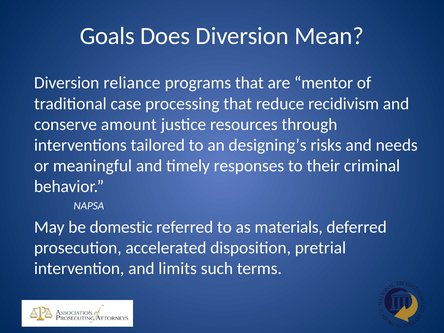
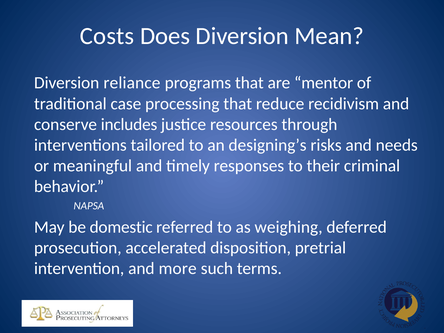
Goals: Goals -> Costs (107, 36)
amount: amount -> includes (129, 124)
materials: materials -> weighing (289, 227)
limits: limits -> more (178, 269)
